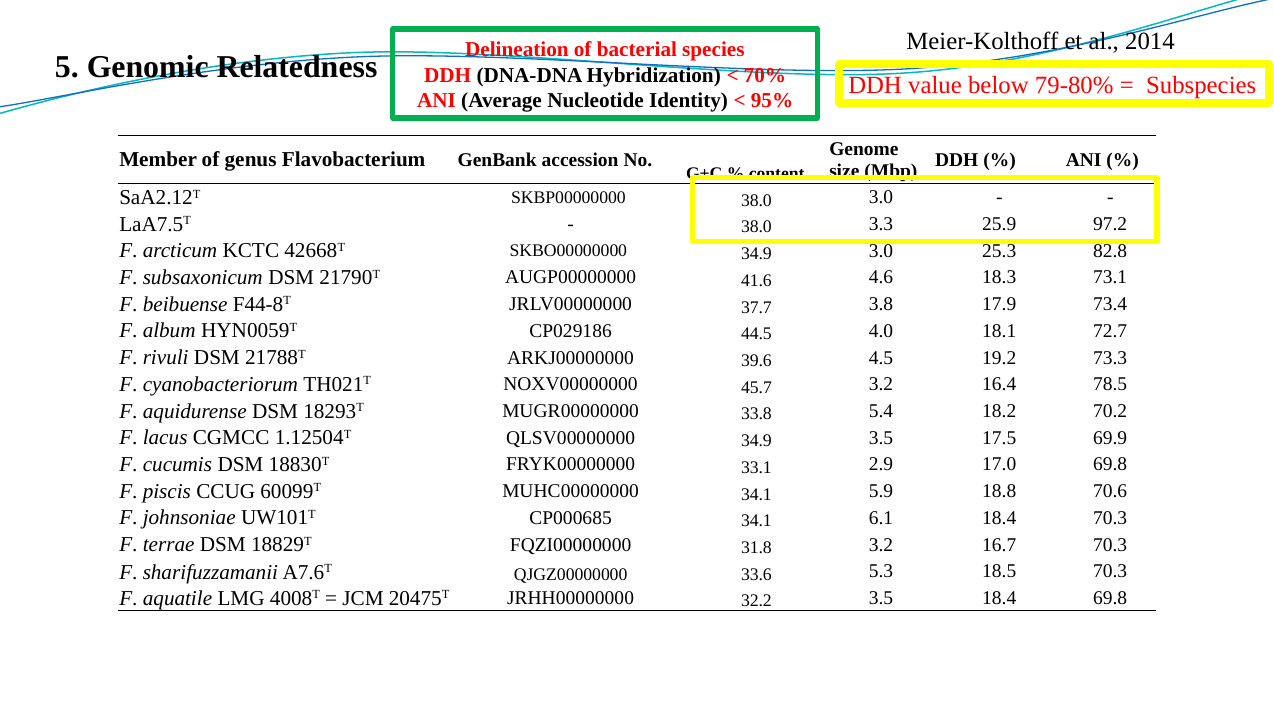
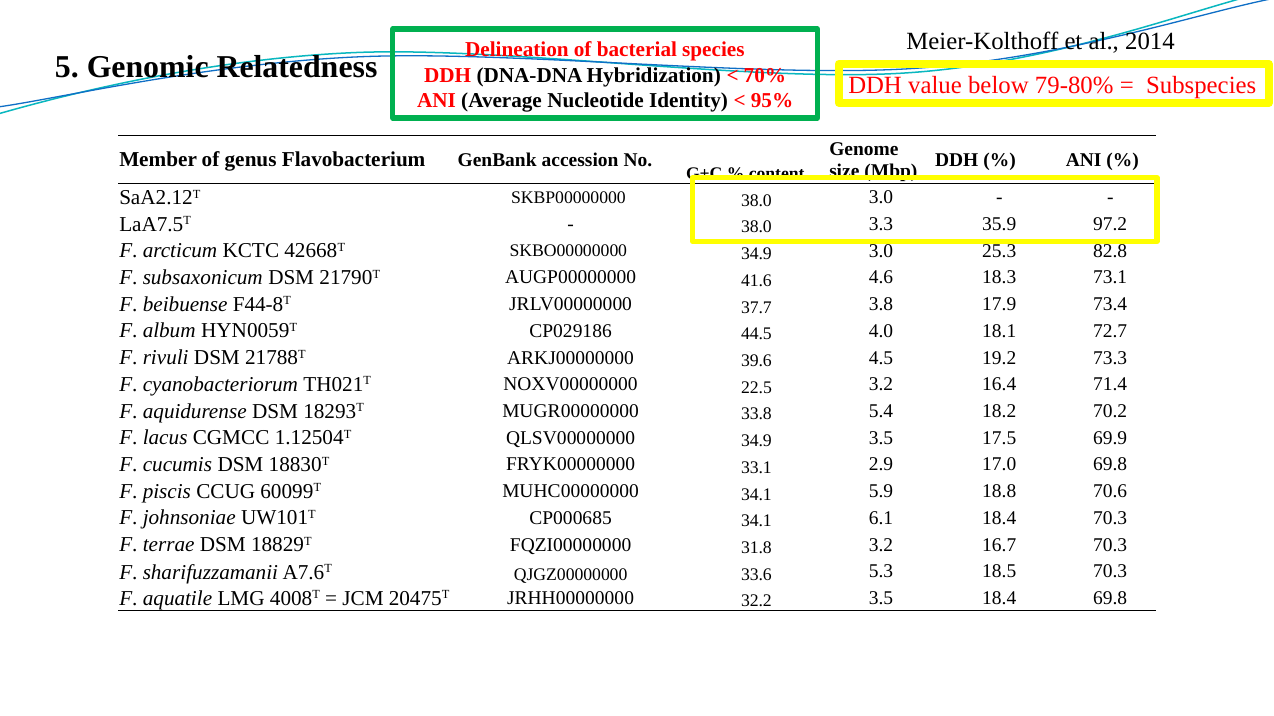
25.9: 25.9 -> 35.9 (999, 224)
45.7: 45.7 -> 22.5 (756, 388)
78.5: 78.5 -> 71.4 (1110, 385)
